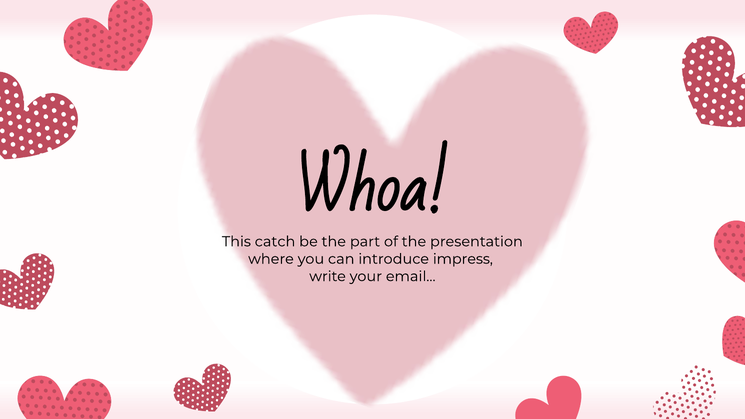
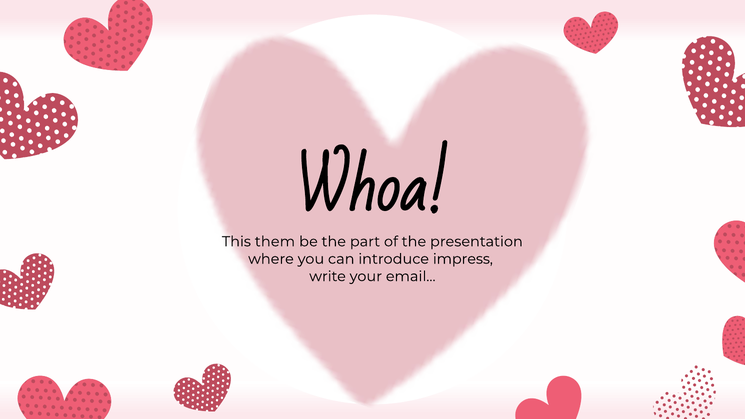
catch: catch -> them (275, 242)
